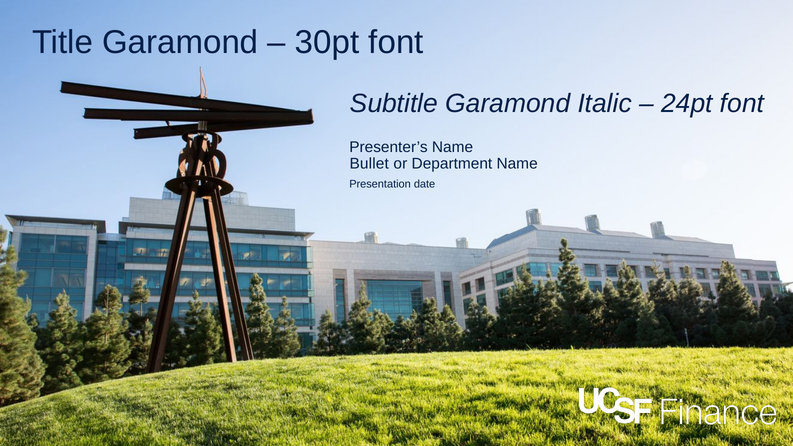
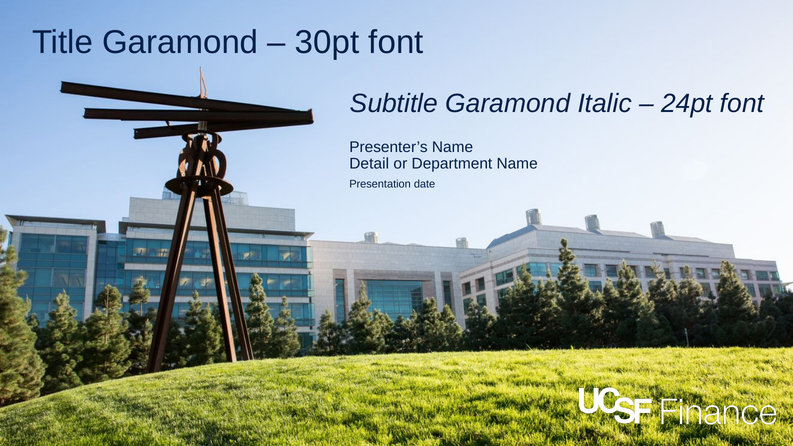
Bullet: Bullet -> Detail (369, 164)
